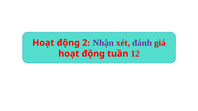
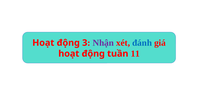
2: 2 -> 3 (85, 43)
đánh colour: purple -> blue (142, 43)
12: 12 -> 11 (135, 54)
